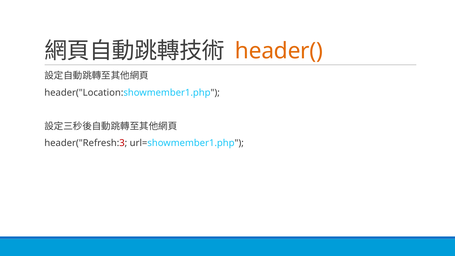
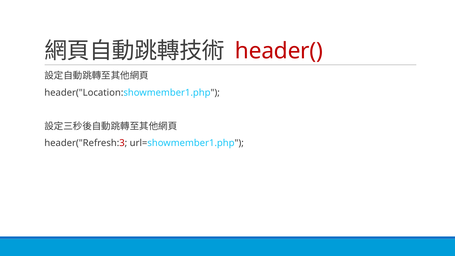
header( colour: orange -> red (279, 51)
